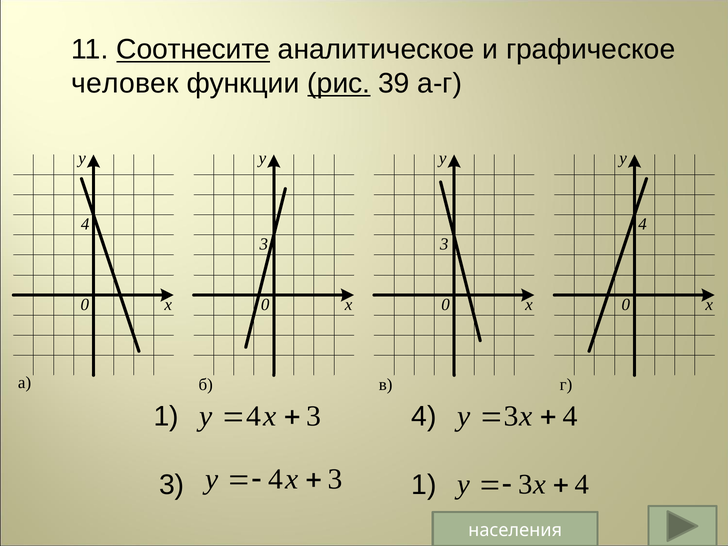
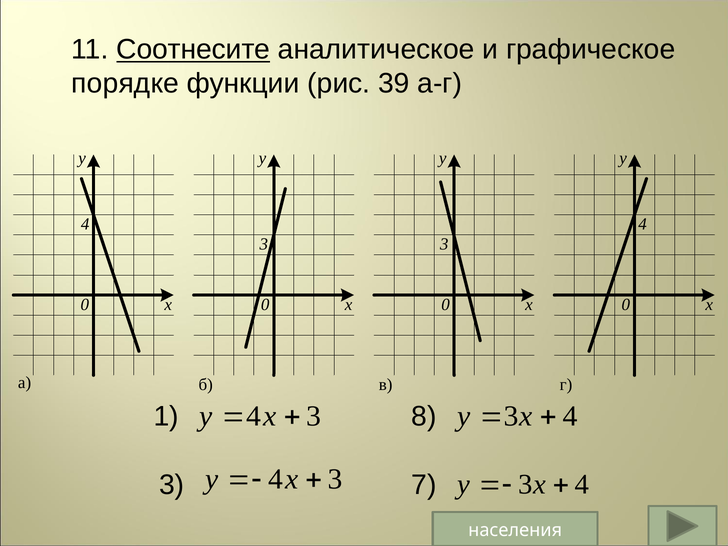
человек: человек -> порядке (125, 84)
рис underline: present -> none (339, 84)
1 4: 4 -> 8 (424, 416)
3 1: 1 -> 7 (424, 485)
